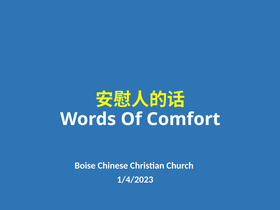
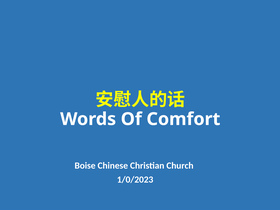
1/4/2023: 1/4/2023 -> 1/0/2023 (135, 180)
